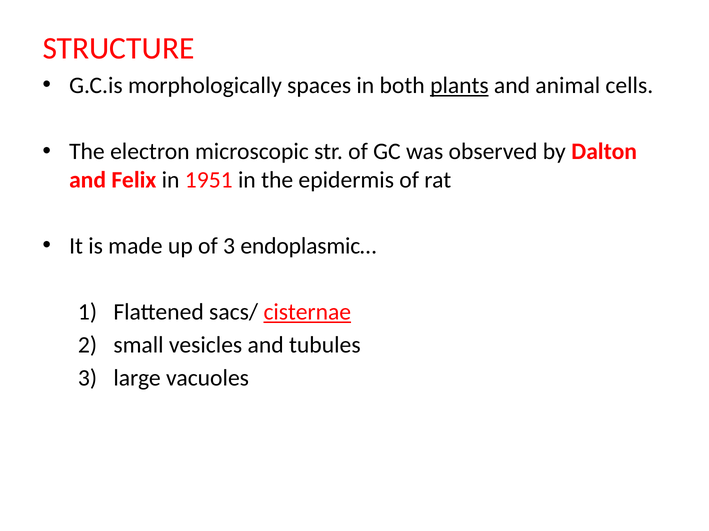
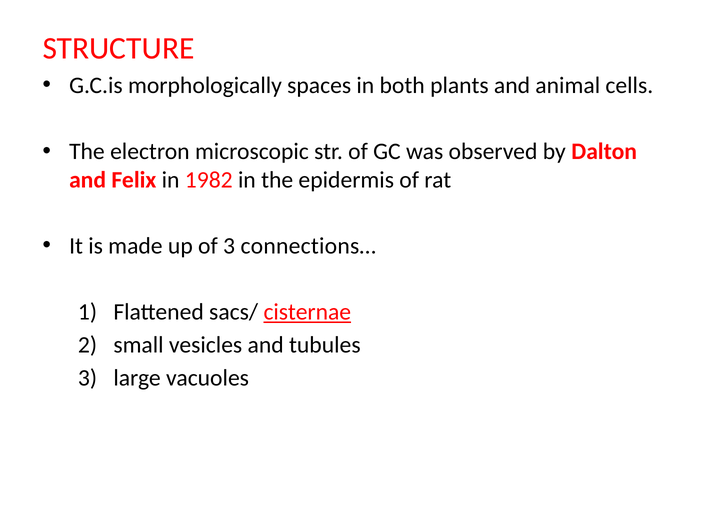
plants underline: present -> none (459, 86)
1951: 1951 -> 1982 (209, 180)
endoplasmic…: endoplasmic… -> connections… (308, 246)
